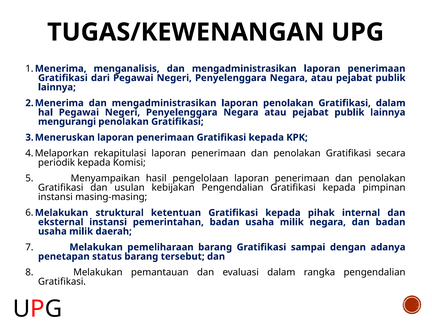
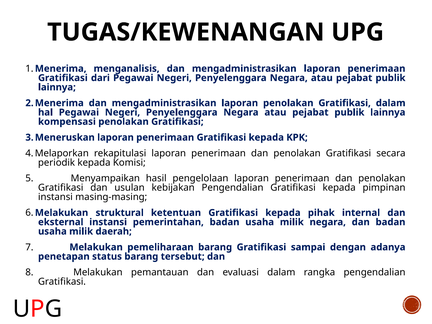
mengurangi: mengurangi -> kompensasi (67, 122)
